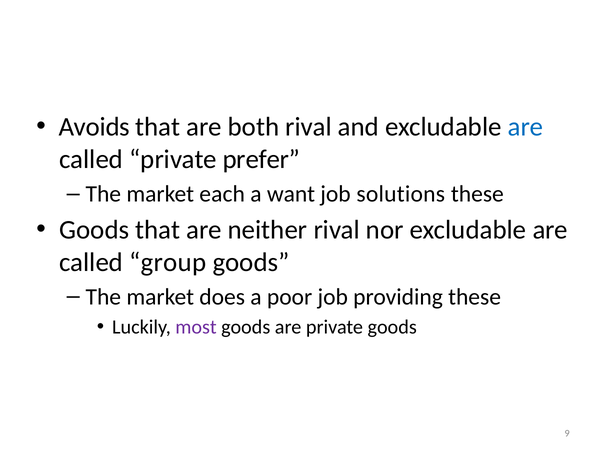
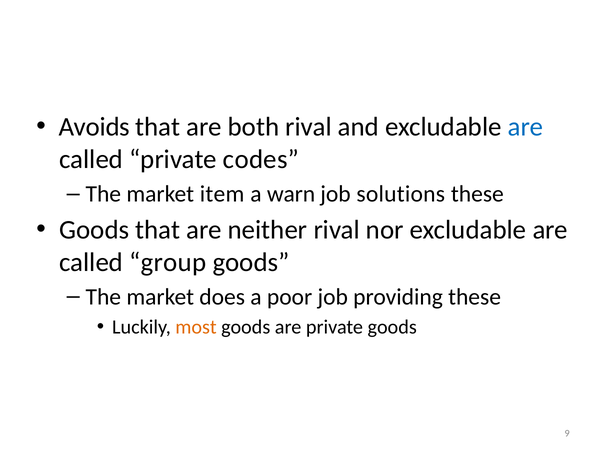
prefer: prefer -> codes (261, 159)
each: each -> item (222, 194)
want: want -> warn (291, 194)
most colour: purple -> orange (196, 327)
